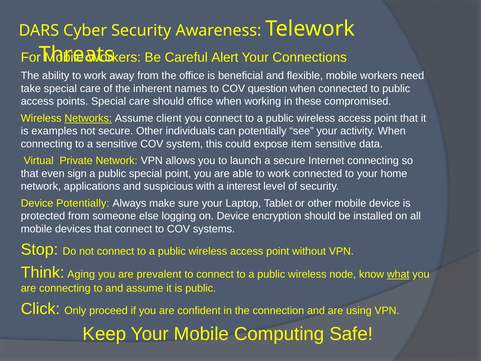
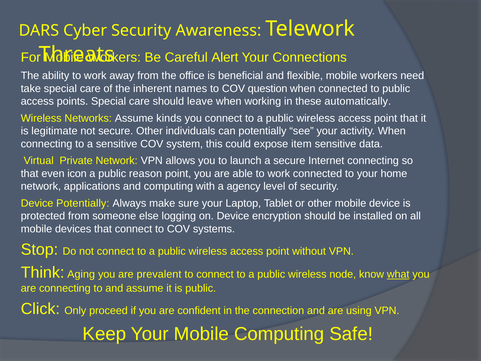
should office: office -> leave (200, 101)
compromised: compromised -> automatically (358, 101)
Networks underline: present -> none (88, 118)
client: client -> kinds (169, 118)
examples: examples -> legitimate (54, 131)
sign: sign -> icon (77, 173)
public special: special -> reason (146, 173)
and suspicious: suspicious -> computing (168, 186)
interest: interest -> agency (244, 186)
